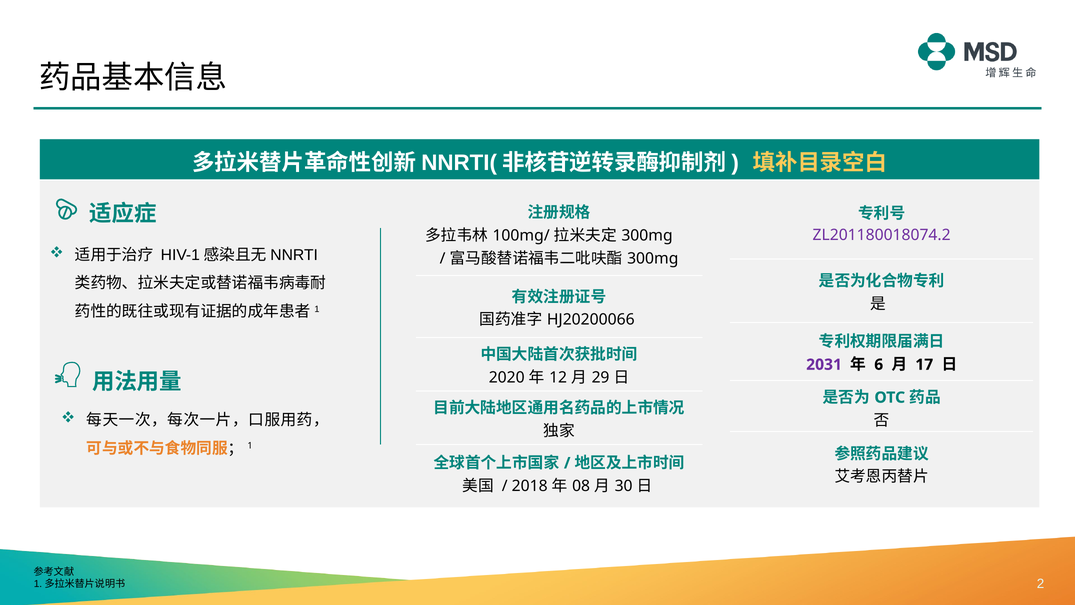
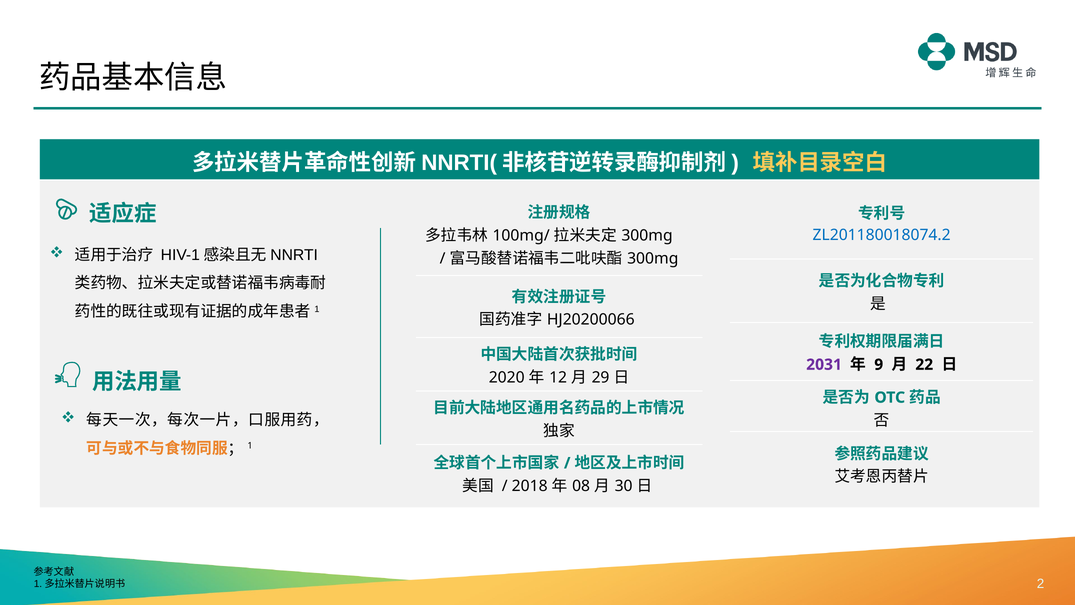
ZL201180018074.2 colour: purple -> blue (882, 235)
6: 6 -> 9 (879, 364)
17: 17 -> 22 (924, 364)
